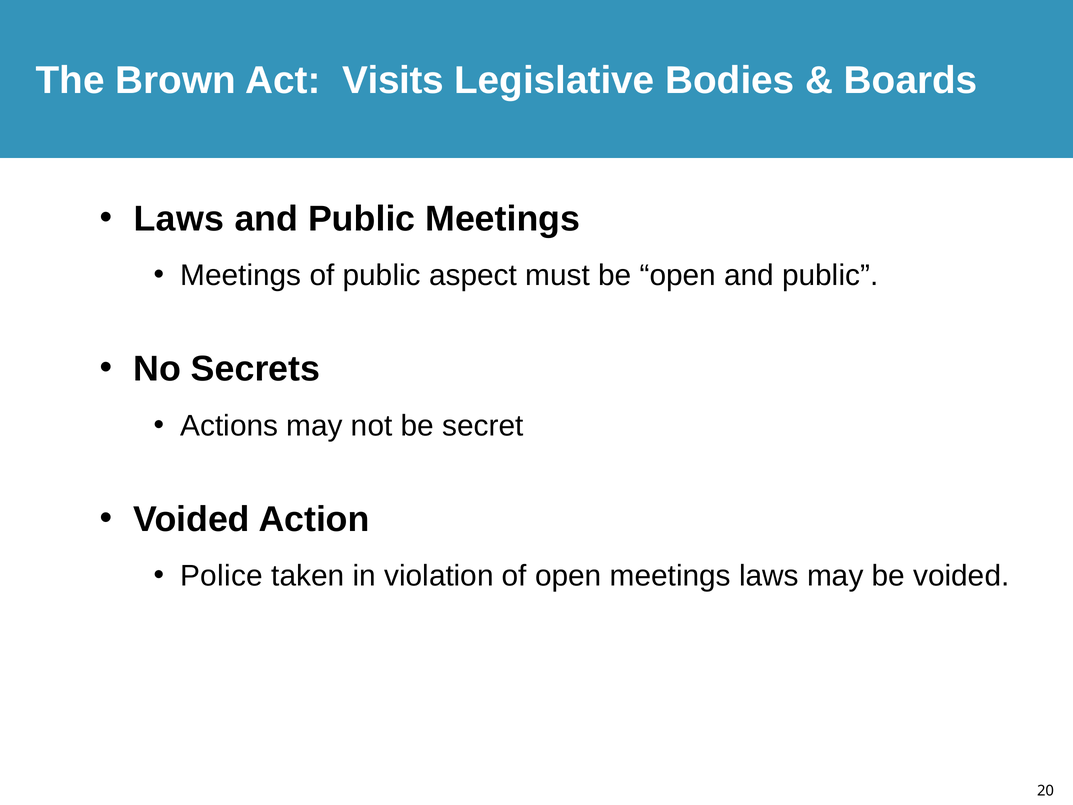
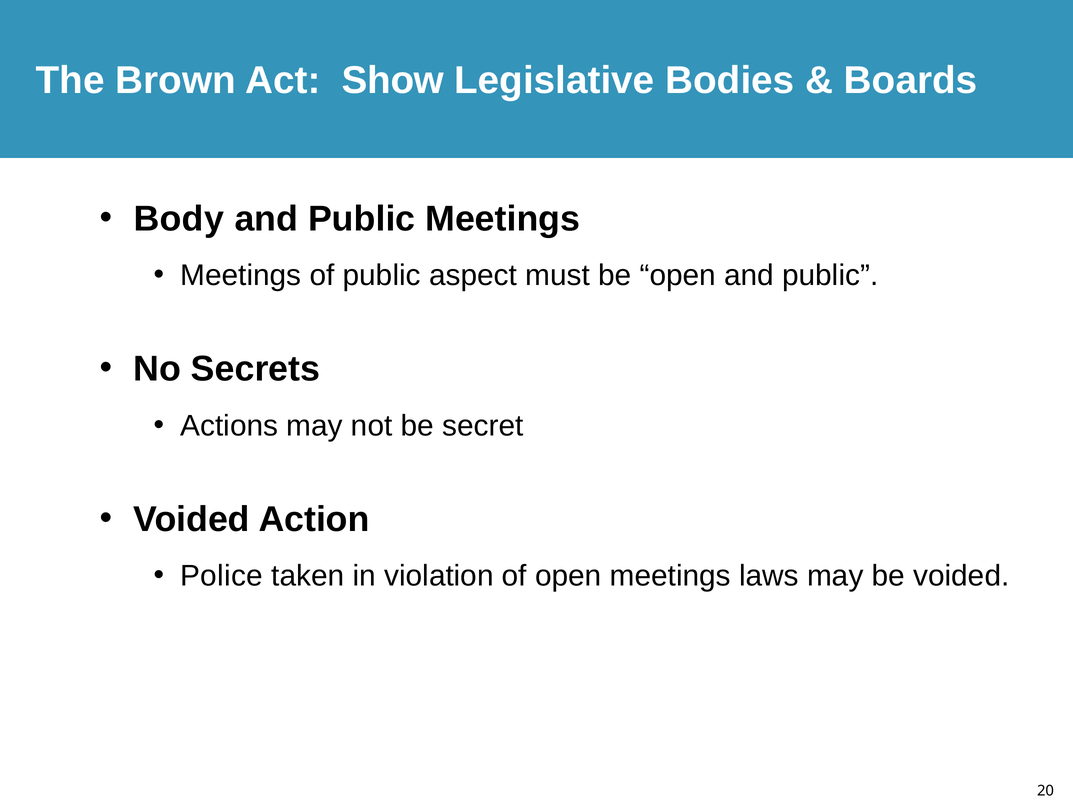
Visits: Visits -> Show (393, 80)
Laws: Laws -> Body (179, 219)
